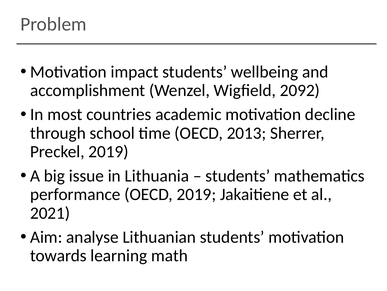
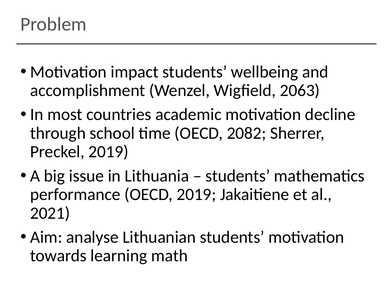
2092: 2092 -> 2063 (300, 90)
2013: 2013 -> 2082 (247, 133)
